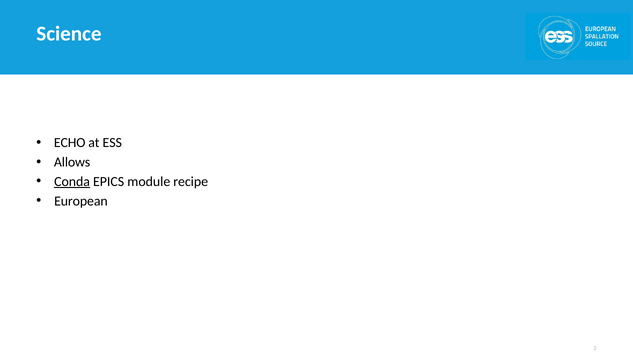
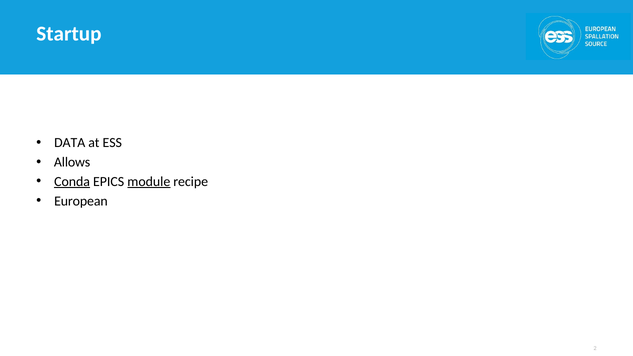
Science: Science -> Startup (69, 34)
ECHO: ECHO -> DATA (70, 143)
module underline: none -> present (149, 182)
